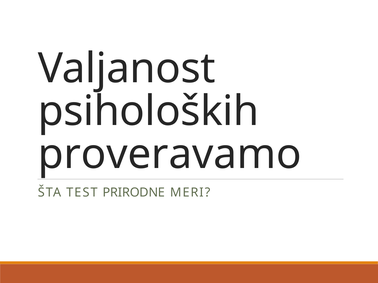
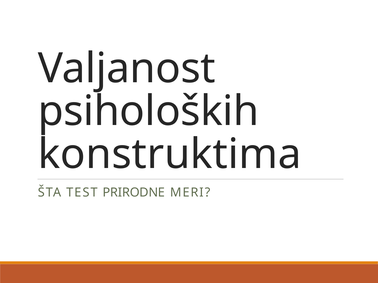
proveravamo: proveravamo -> konstruktima (170, 154)
